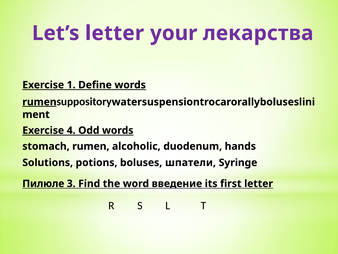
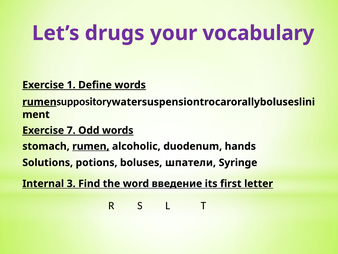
Let’s letter: letter -> drugs (115, 33)
лекарства: лекарства -> vocabulary (258, 33)
4: 4 -> 7 (71, 130)
rumen underline: none -> present (91, 146)
Пилюле: Пилюле -> Internal (43, 183)
